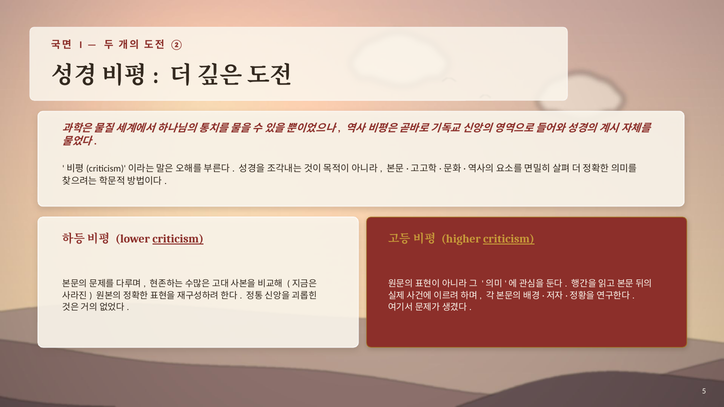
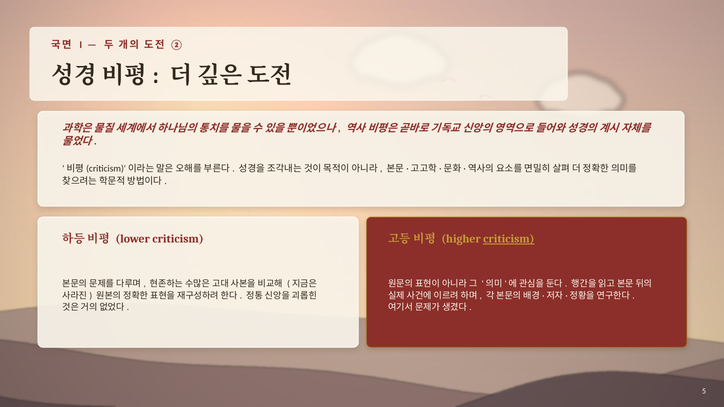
criticism underline: present -> none (178, 239)
